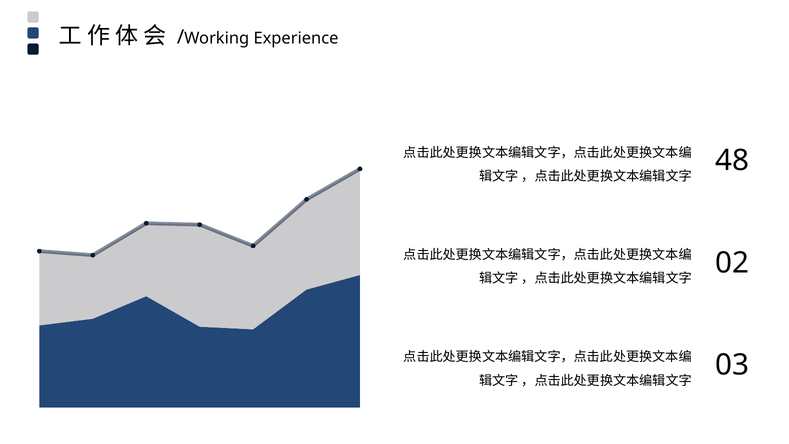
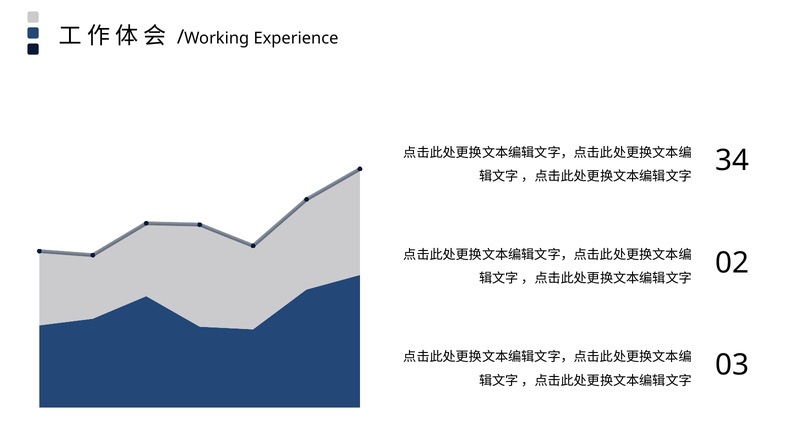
48: 48 -> 34 (732, 161)
